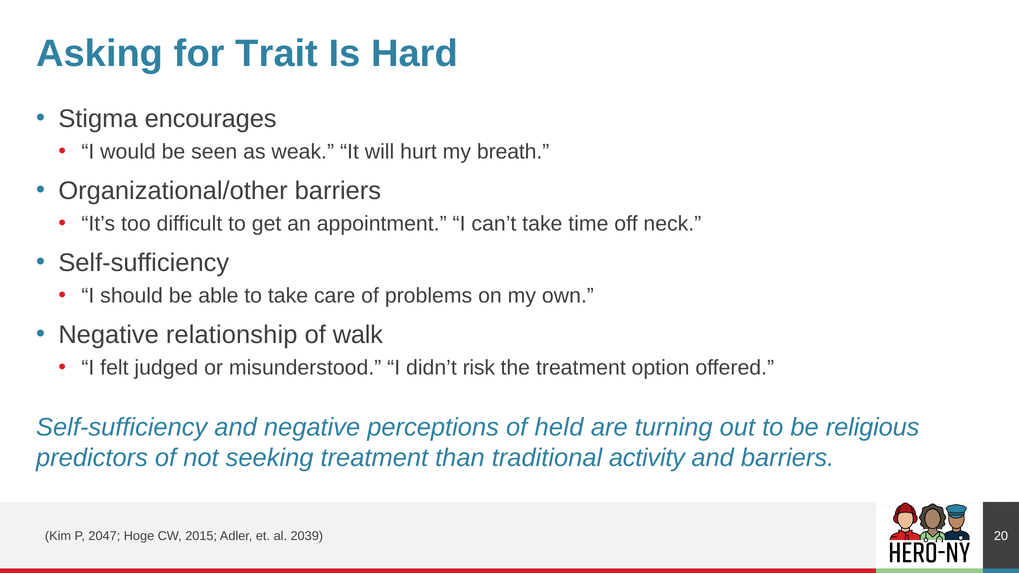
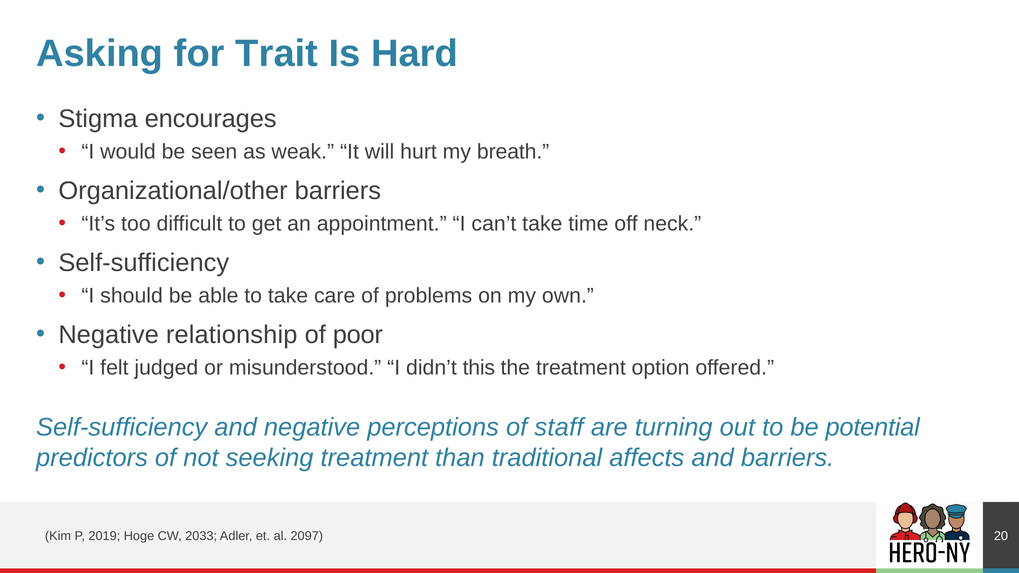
walk: walk -> poor (358, 335)
risk: risk -> this (479, 368)
held: held -> staff (559, 428)
religious: religious -> potential (873, 428)
activity: activity -> affects (647, 458)
2047: 2047 -> 2019 (104, 536)
2015: 2015 -> 2033 (201, 536)
2039: 2039 -> 2097 (307, 536)
